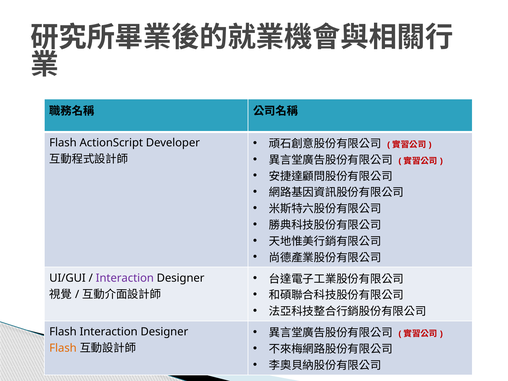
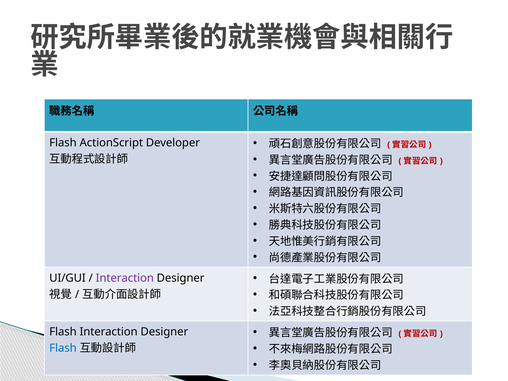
Flash colour: orange -> blue (63, 348)
